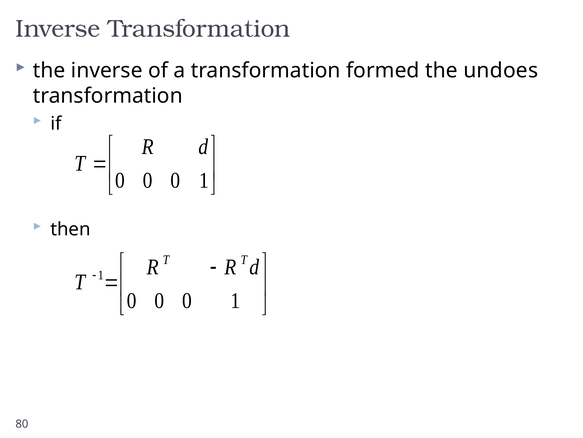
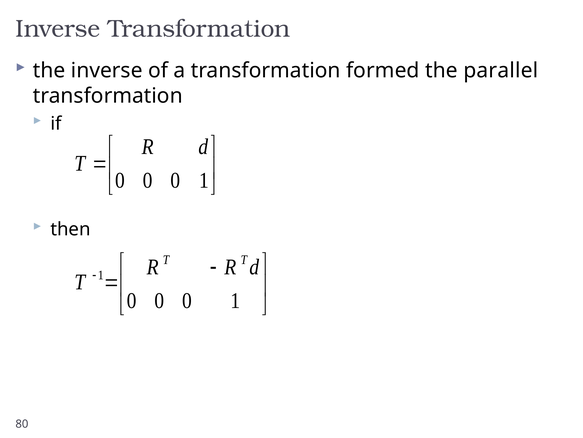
undoes: undoes -> parallel (501, 70)
